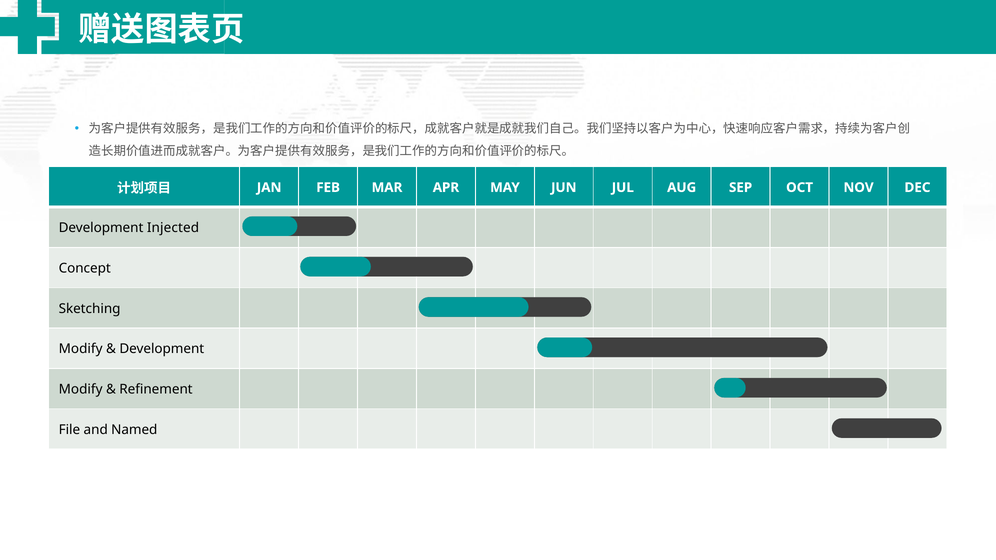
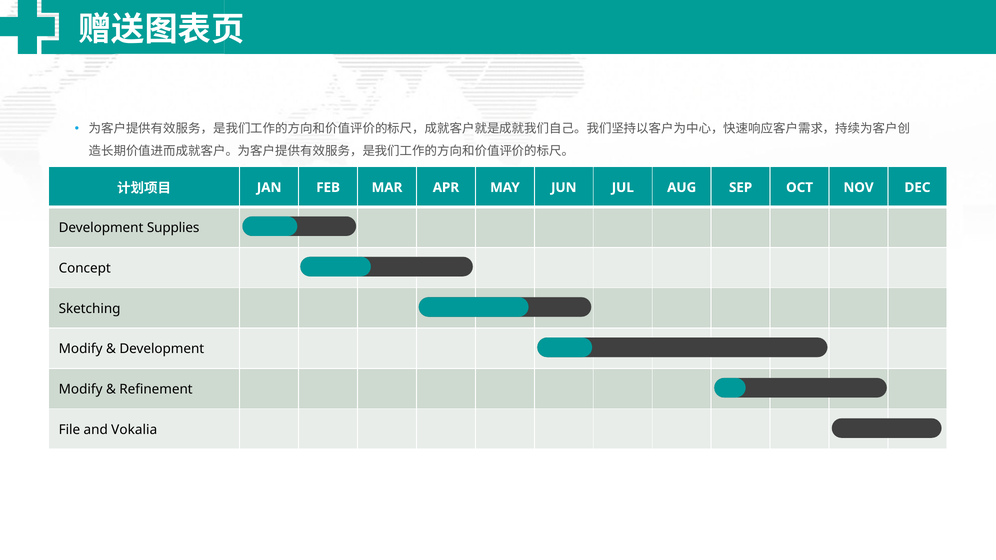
Injected: Injected -> Supplies (173, 228)
Named: Named -> Vokalia (134, 430)
